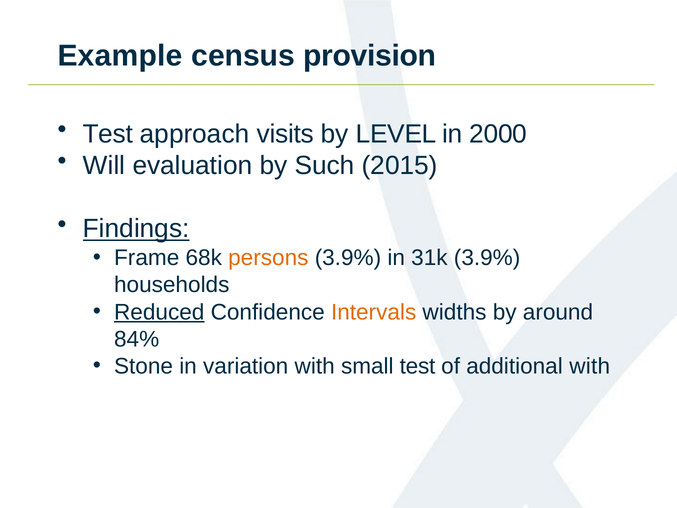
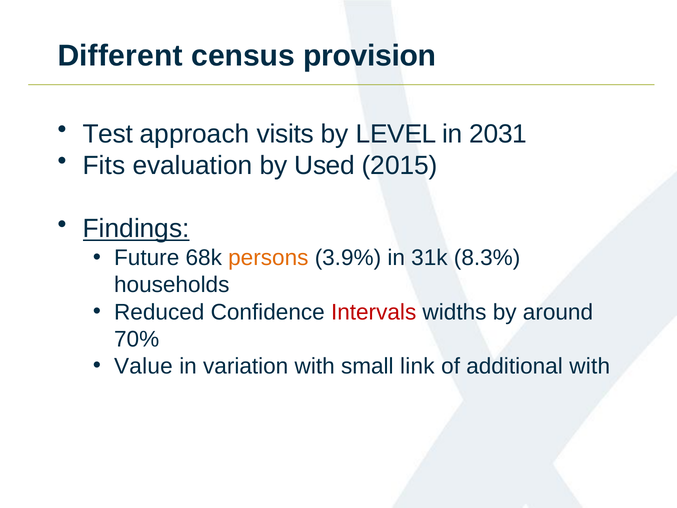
Example: Example -> Different (120, 56)
2000: 2000 -> 2031 (498, 134)
Will: Will -> Fits (104, 165)
Such: Such -> Used (325, 165)
Frame: Frame -> Future (147, 258)
31k 3.9%: 3.9% -> 8.3% (487, 258)
Reduced underline: present -> none (159, 312)
Intervals colour: orange -> red (374, 312)
84%: 84% -> 70% (137, 339)
Stone: Stone -> Value (143, 366)
small test: test -> link (417, 366)
